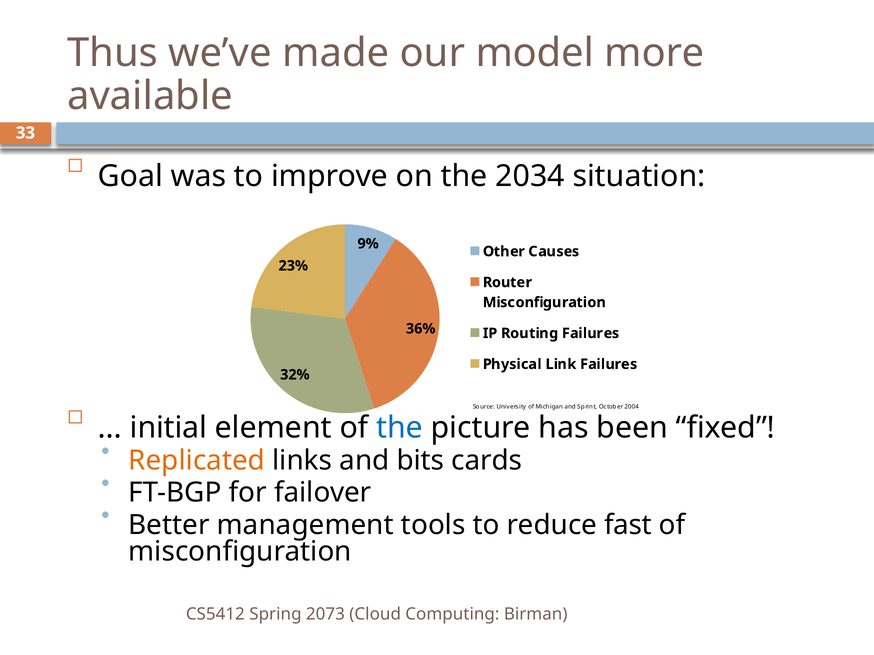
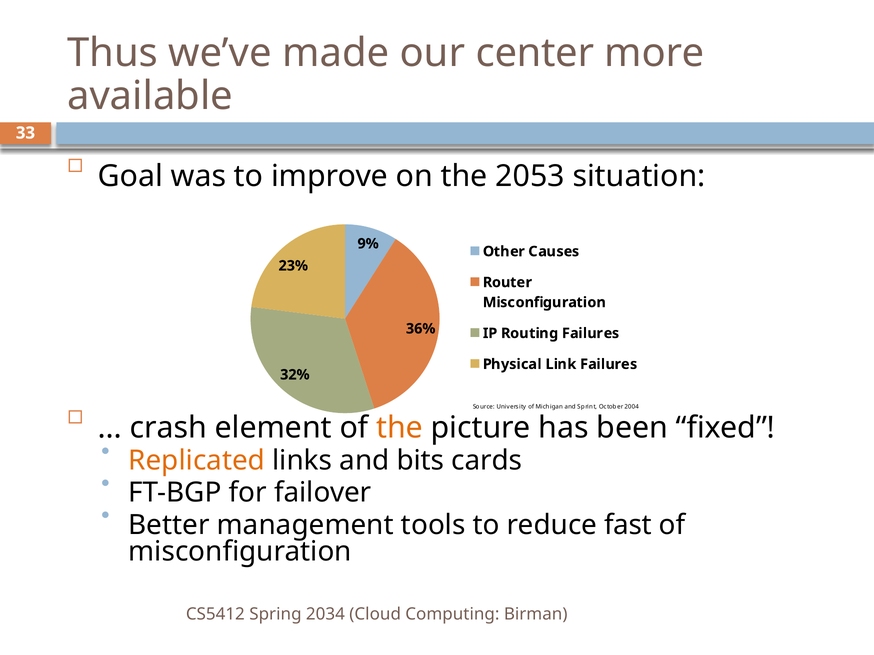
model: model -> center (535, 53)
2034: 2034 -> 2053 (530, 176)
initial: initial -> crash (168, 428)
the colour: blue -> orange (400, 428)
2073: 2073 -> 2034 (325, 614)
